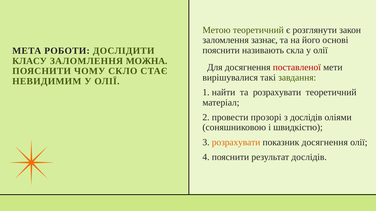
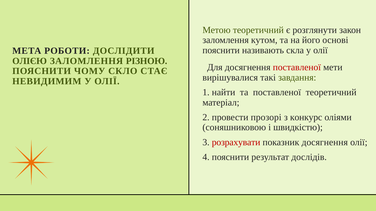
зазнає: зазнає -> кутом (264, 40)
КЛАСУ: КЛАСУ -> ОЛІЄЮ (30, 61)
МОЖНА: МОЖНА -> РІЗНОЮ (147, 61)
та розрахувати: розрахувати -> поставленої (277, 93)
з дослідів: дослідів -> конкурс (306, 118)
розрахувати colour: orange -> red (236, 143)
